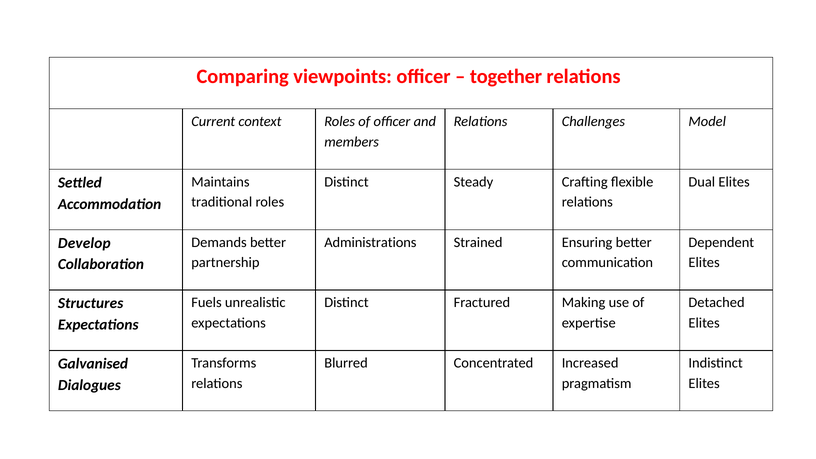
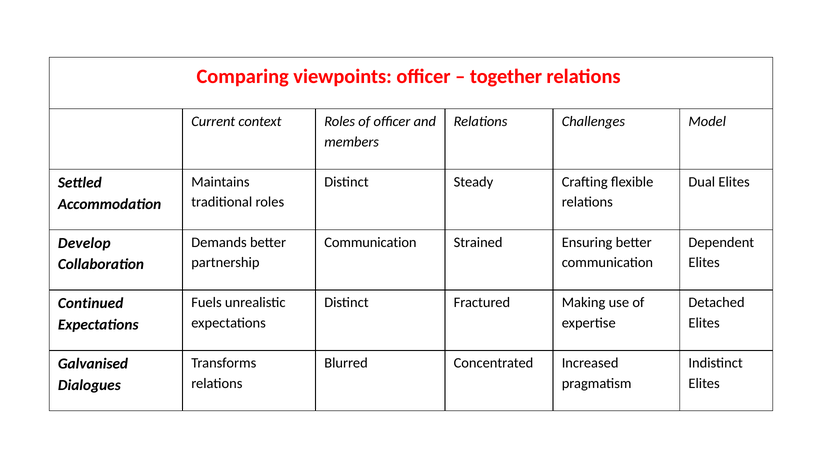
Administrations: Administrations -> Communication (370, 242)
Structures: Structures -> Continued (91, 303)
